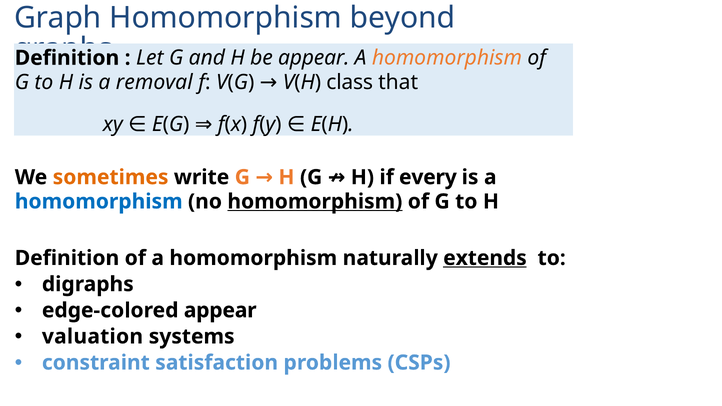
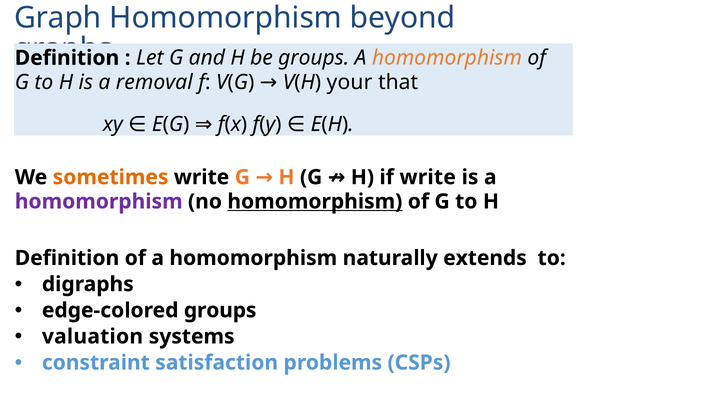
be appear: appear -> groups (314, 58)
class: class -> your (349, 82)
if every: every -> write (428, 177)
homomorphism colour: blue -> purple (99, 202)
extends underline: present -> none (485, 258)
edge-colored appear: appear -> groups (220, 310)
